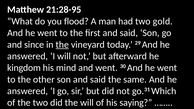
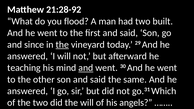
21:28-95: 21:28-95 -> 21:28-92 (64, 10)
gold: gold -> built (163, 21)
kingdom: kingdom -> teaching (24, 68)
and underline: none -> present (86, 68)
saying: saying -> angels (136, 103)
